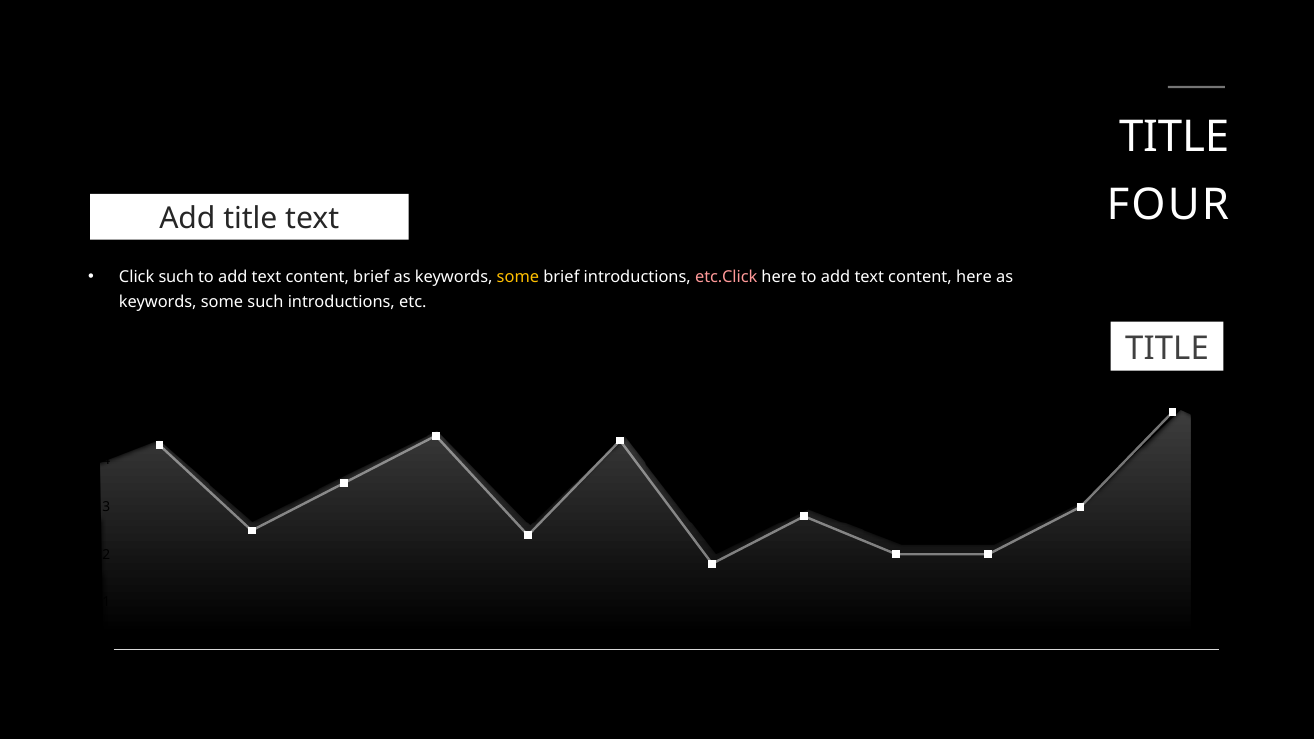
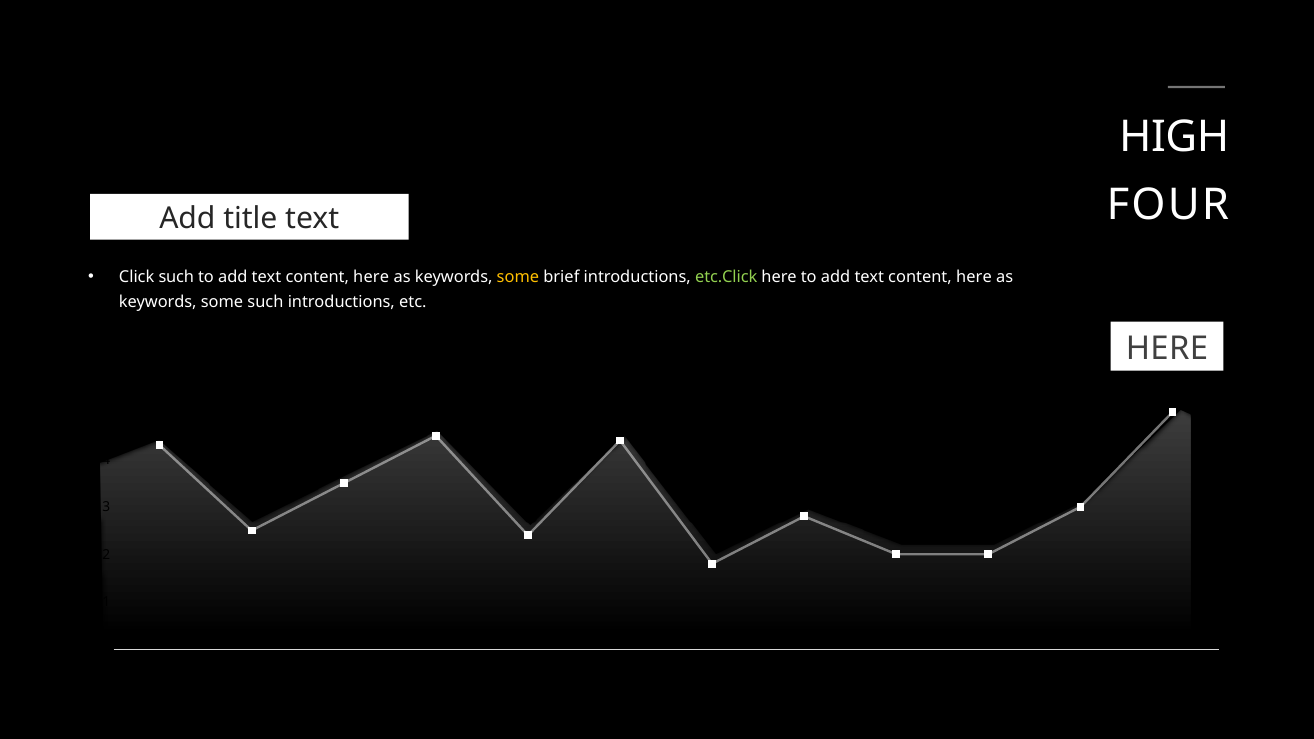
TITLE: TITLE -> HIGH (1174, 137)
brief: brief -> here (371, 277)
etc.Click colour: pink -> light green (726, 277)
6 TITLE: TITLE -> HERE (1167, 349)
